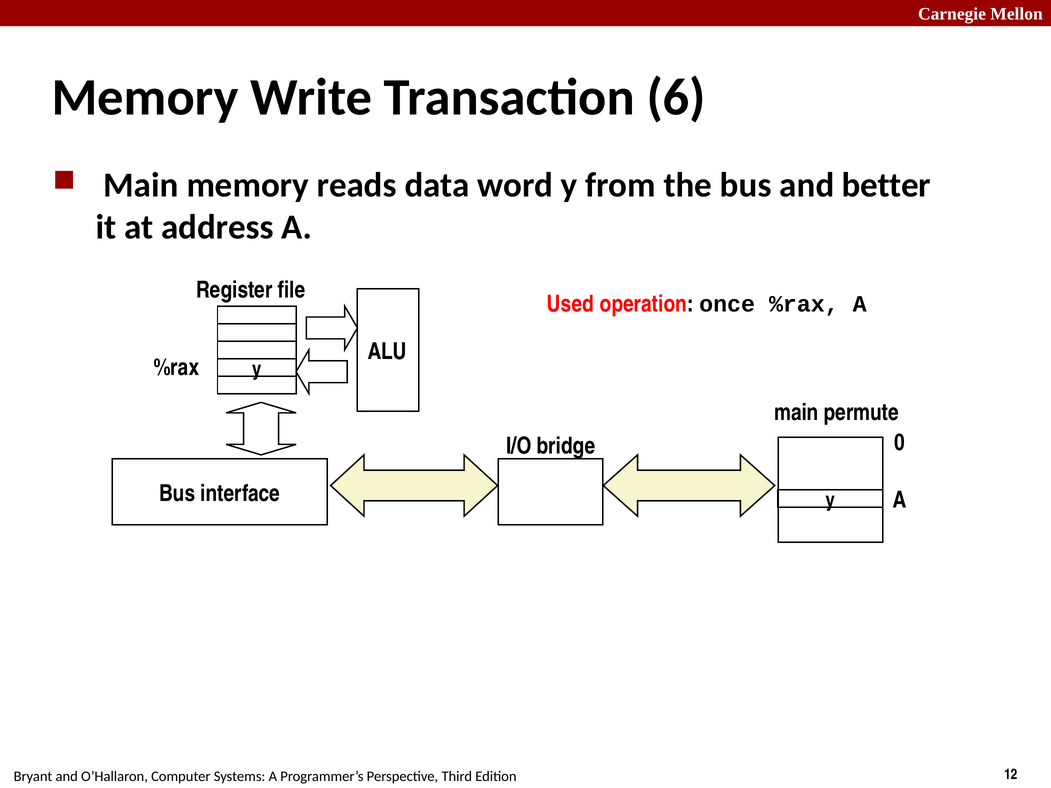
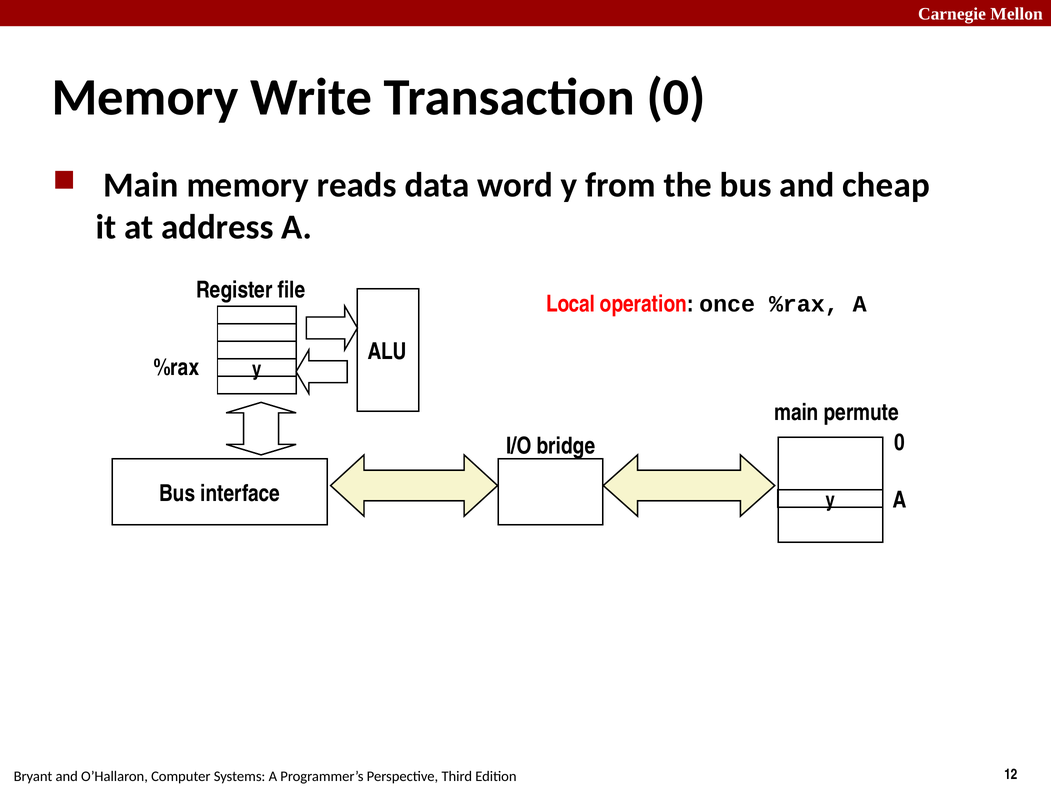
Transaction 6: 6 -> 0 (676, 98)
better: better -> cheap (886, 185)
Used: Used -> Local (571, 304)
